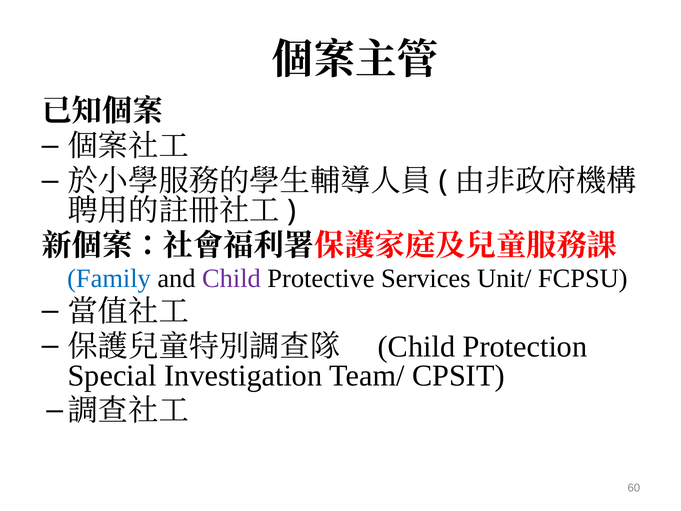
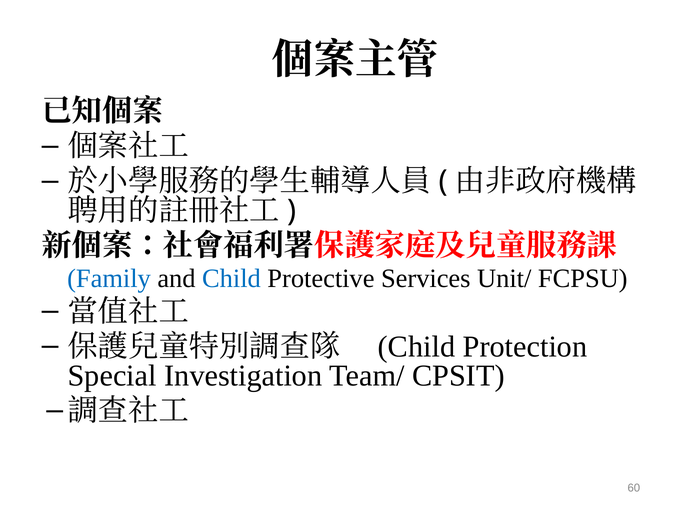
Child colour: purple -> blue (231, 278)
